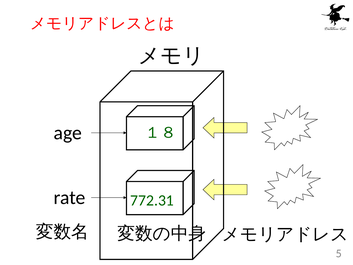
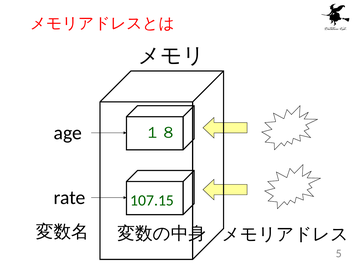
772.31: 772.31 -> 107.15 (152, 200)
